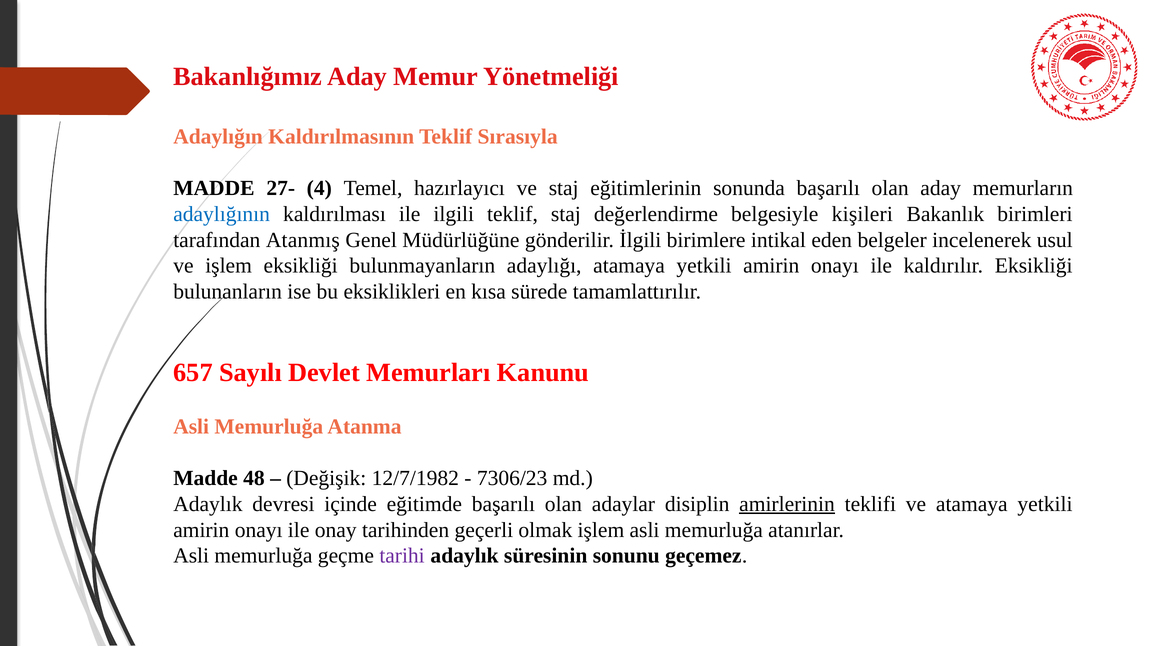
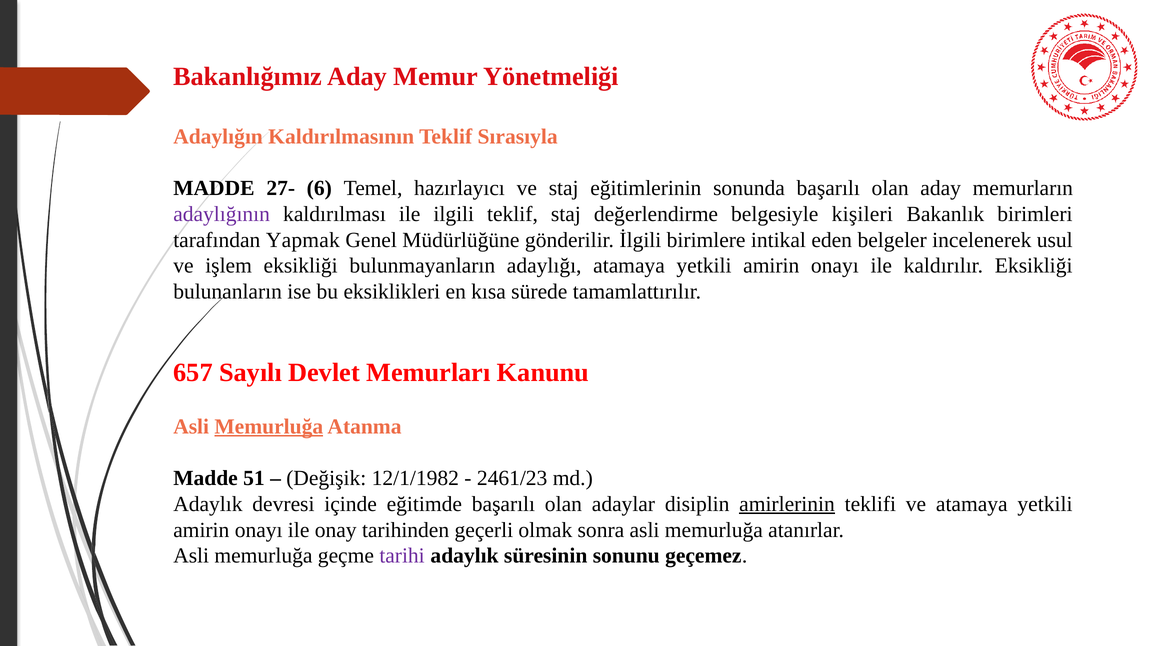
4: 4 -> 6 (319, 188)
adaylığının colour: blue -> purple (222, 214)
Atanmış: Atanmış -> Yapmak (303, 240)
Memurluğa underline: none -> present (269, 427)
48: 48 -> 51 (254, 479)
12/7/1982: 12/7/1982 -> 12/1/1982 (415, 479)
7306/23: 7306/23 -> 2461/23 (512, 479)
olmak işlem: işlem -> sonra (601, 530)
